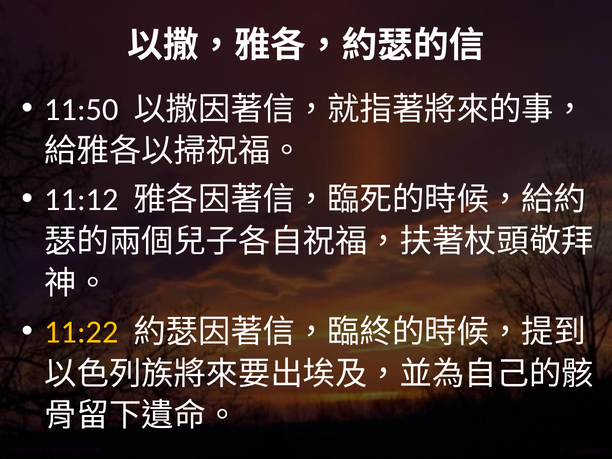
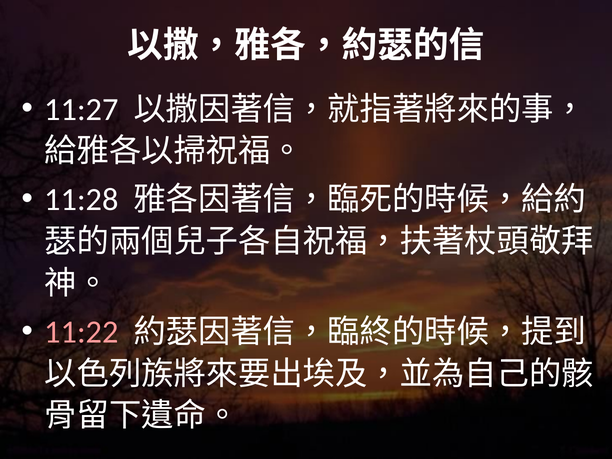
11:50: 11:50 -> 11:27 (81, 109)
11:12: 11:12 -> 11:28 (81, 200)
11:22 colour: yellow -> pink (81, 332)
